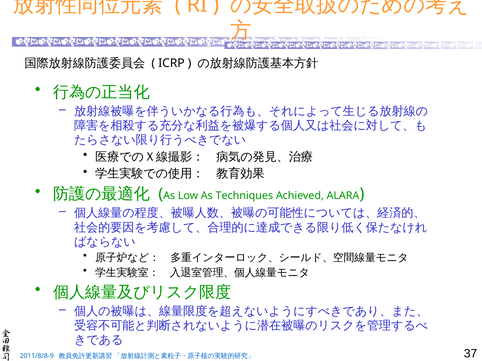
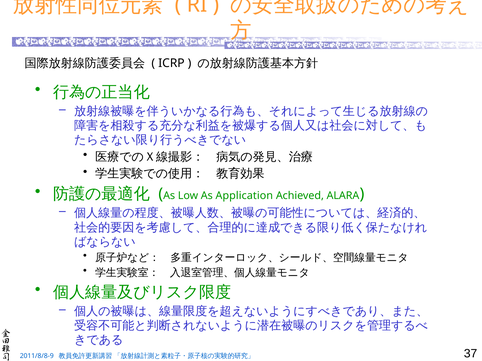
Techniques: Techniques -> Application (244, 196)
